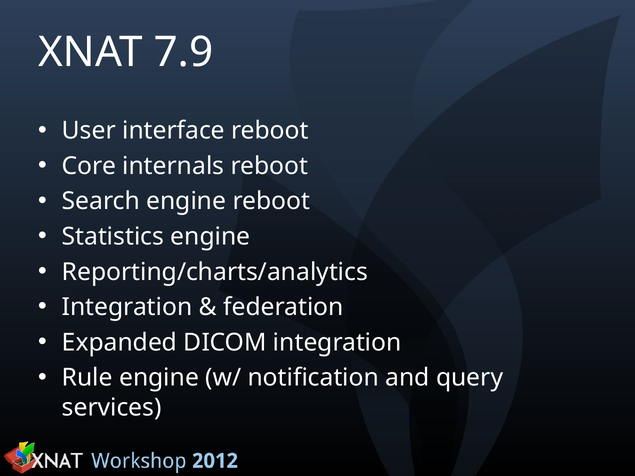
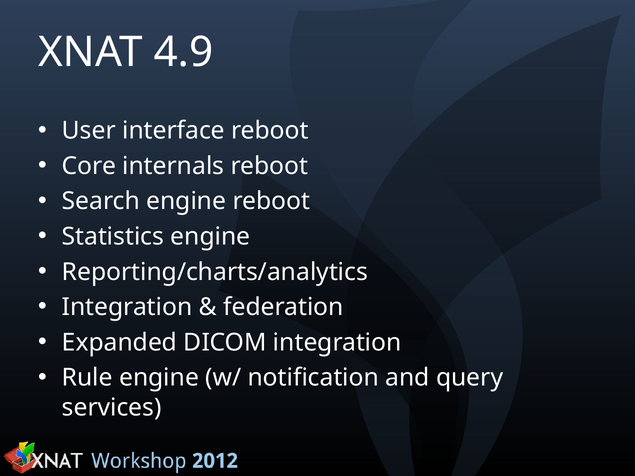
7.9: 7.9 -> 4.9 (184, 52)
